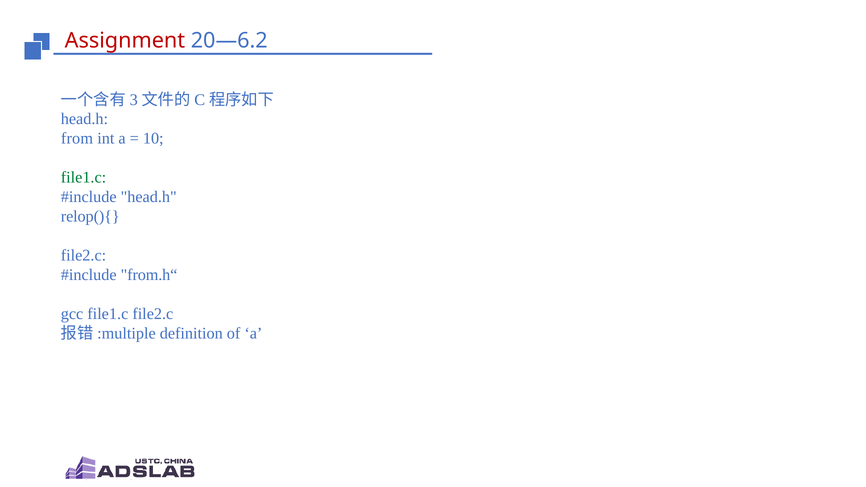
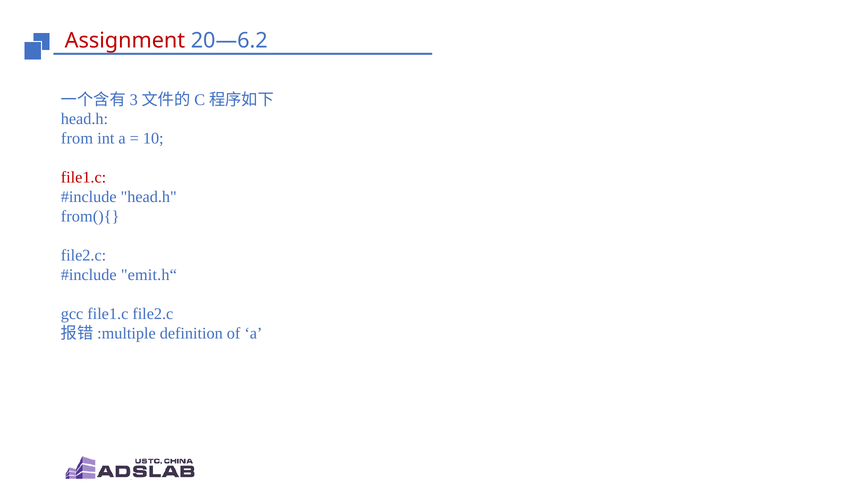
file1.c colour: green -> red (84, 178)
relop(){: relop(){ -> from(){ (90, 217)
from.h“: from.h“ -> emit.h“ (149, 275)
